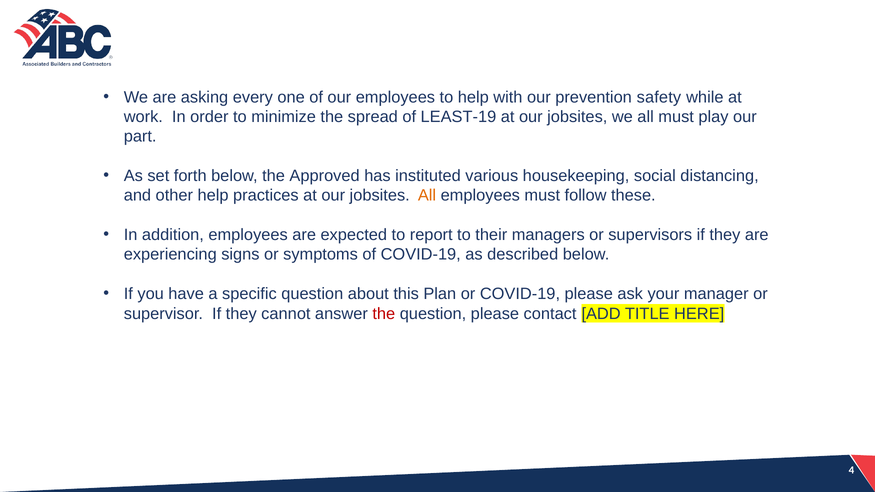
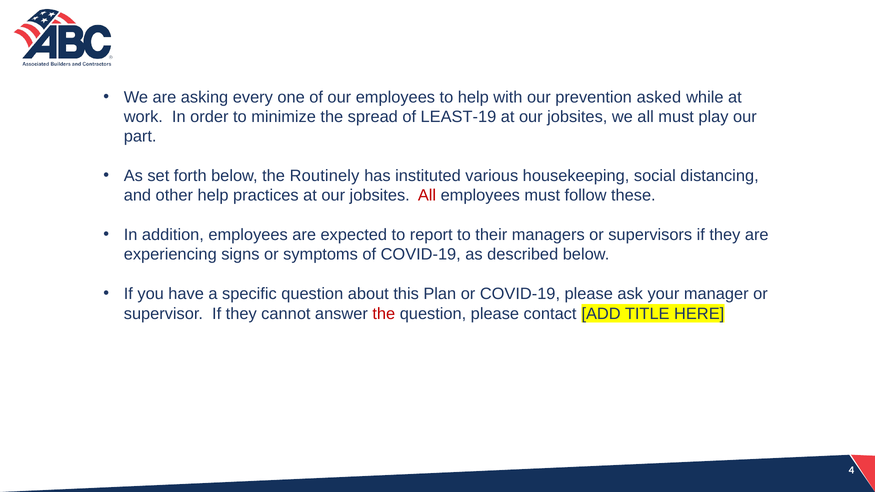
safety: safety -> asked (659, 97)
Approved: Approved -> Routinely (325, 176)
All colour: orange -> red (427, 196)
